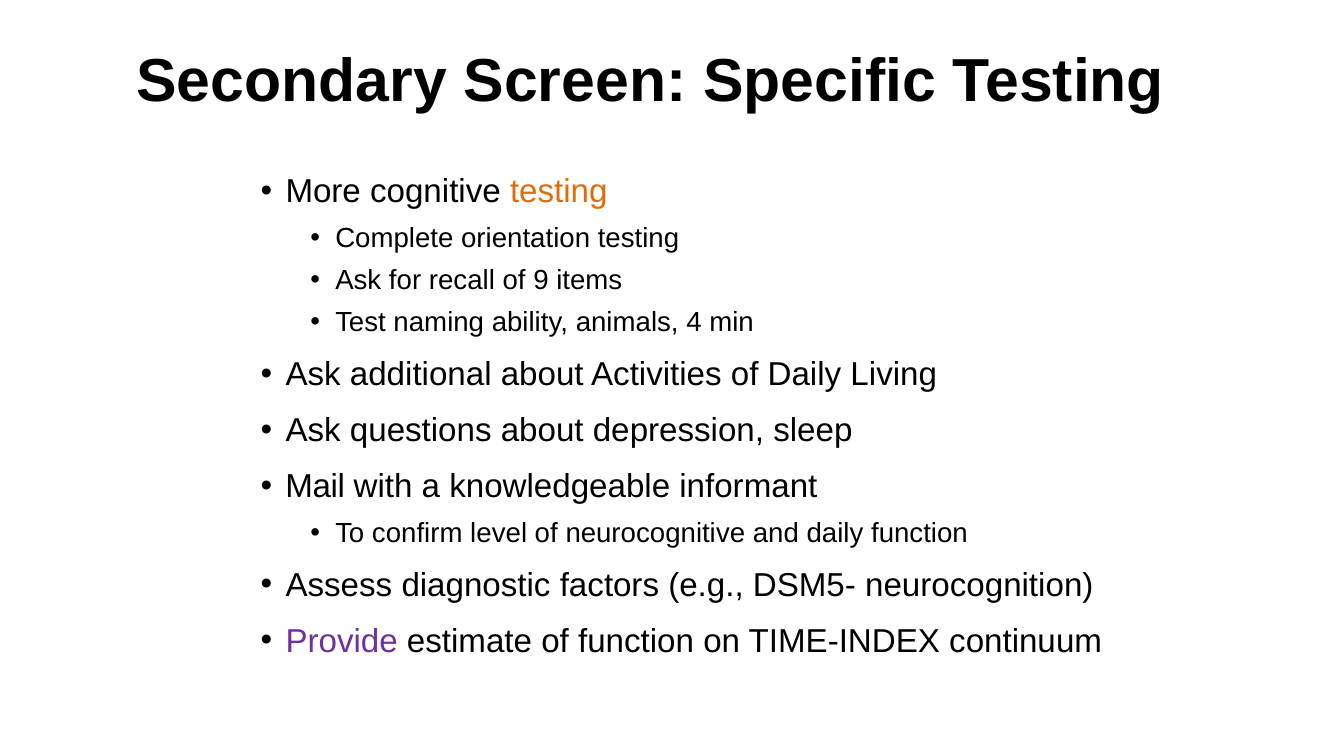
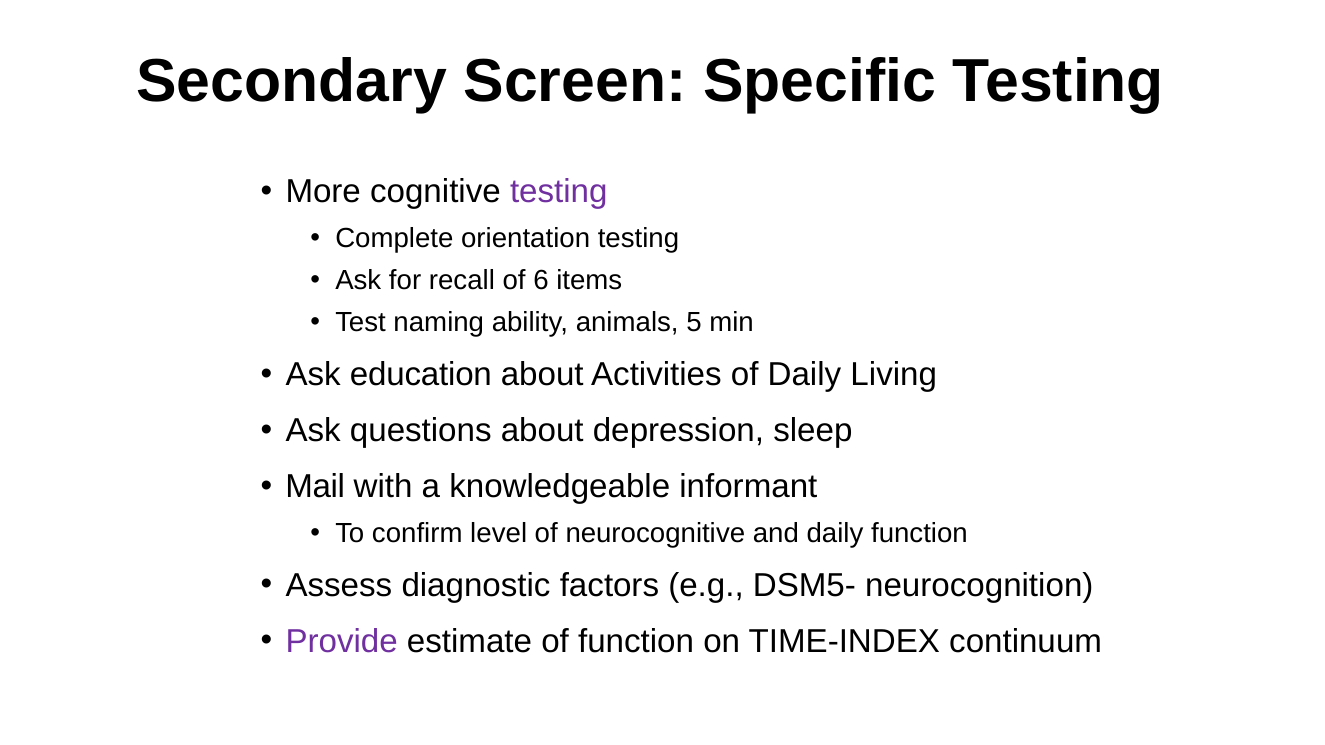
testing colour: orange -> purple (559, 192)
9: 9 -> 6 (541, 280)
4: 4 -> 5 (694, 323)
additional: additional -> education (421, 375)
